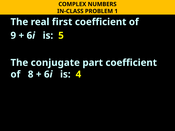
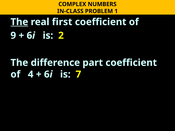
The underline: none -> present (19, 22)
5: 5 -> 2 (61, 36)
conjugate: conjugate -> difference (55, 63)
8: 8 -> 4 (31, 74)
4: 4 -> 7 (78, 74)
